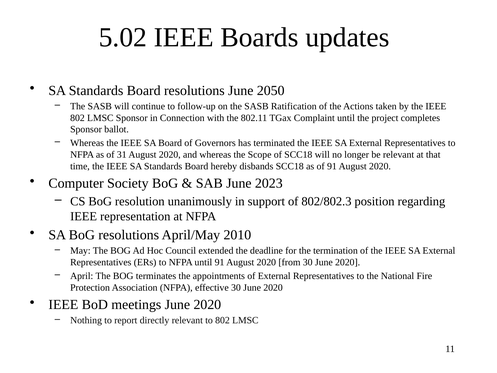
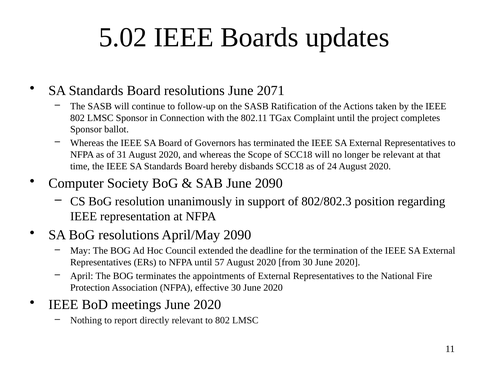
2050: 2050 -> 2071 (271, 90)
of 91: 91 -> 24 (332, 166)
June 2023: 2023 -> 2090 (269, 183)
April/May 2010: 2010 -> 2090 (237, 235)
until 91: 91 -> 57 (220, 262)
